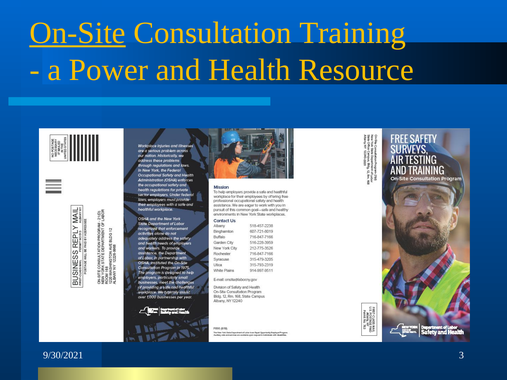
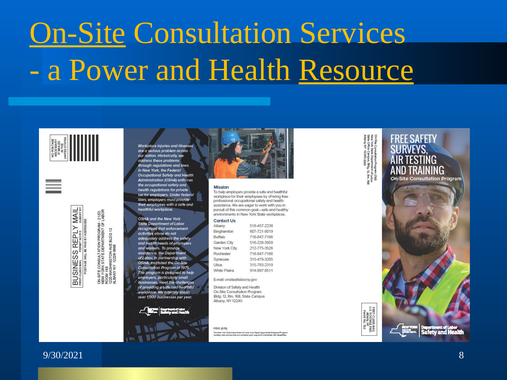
Training: Training -> Services (353, 33)
Resource underline: none -> present (356, 70)
3: 3 -> 8 (461, 356)
